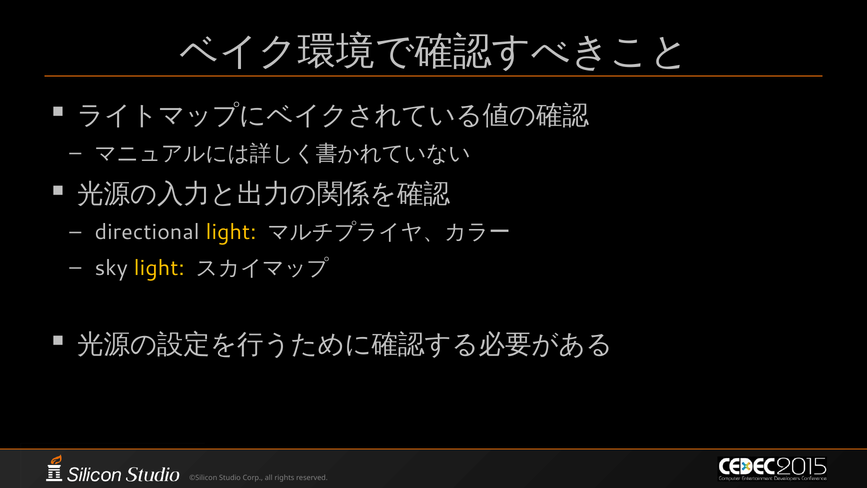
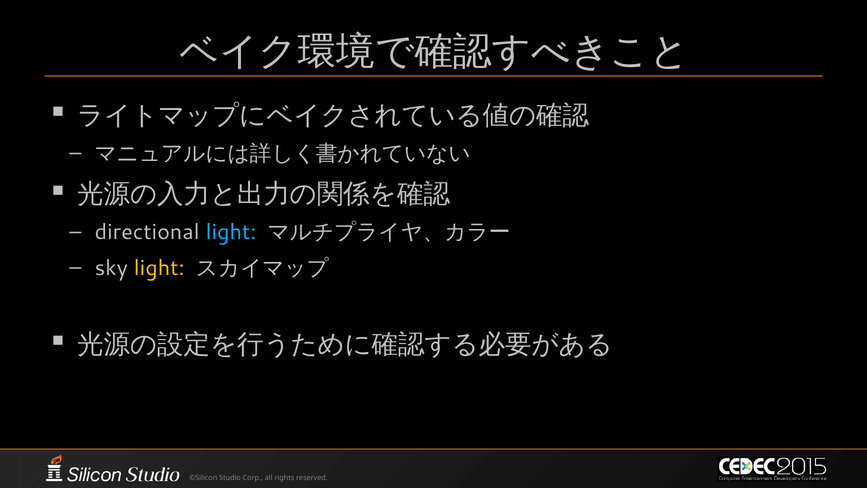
light colour: yellow -> light blue (231, 232)
